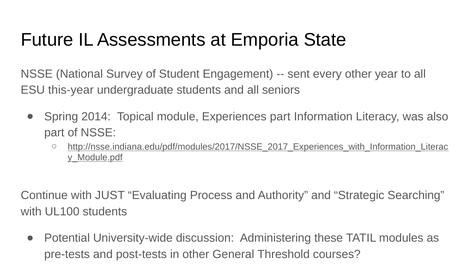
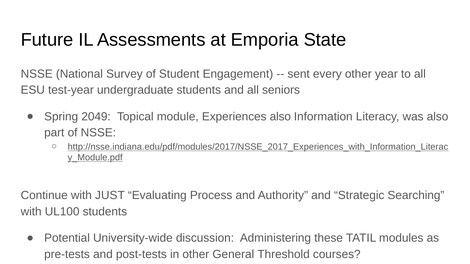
this-year: this-year -> test-year (71, 90)
2014: 2014 -> 2049 (96, 117)
Experiences part: part -> also (280, 117)
